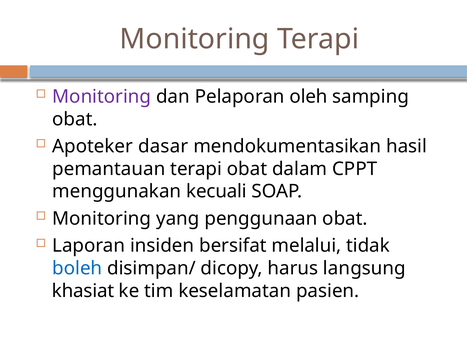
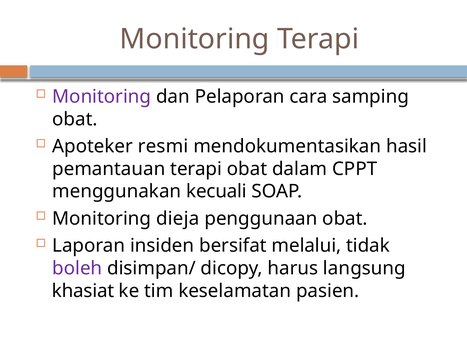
oleh: oleh -> cara (308, 97)
dasar: dasar -> resmi (163, 146)
yang: yang -> dieja (178, 219)
boleh colour: blue -> purple (77, 268)
